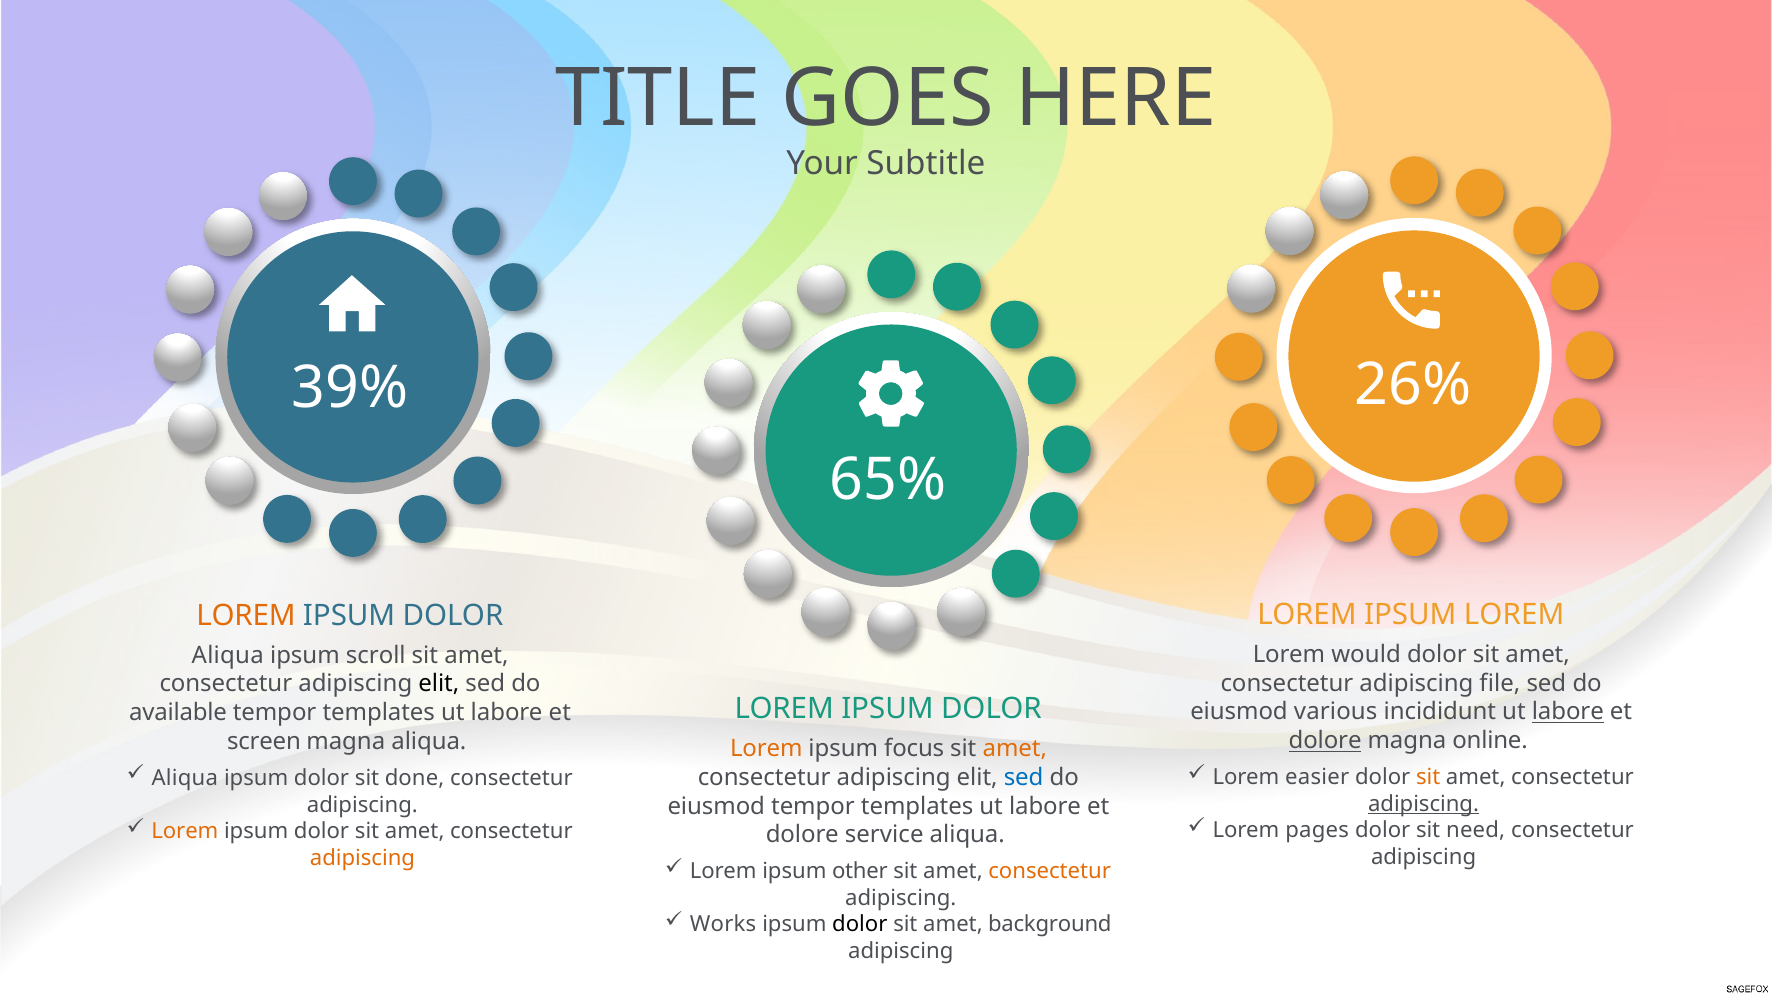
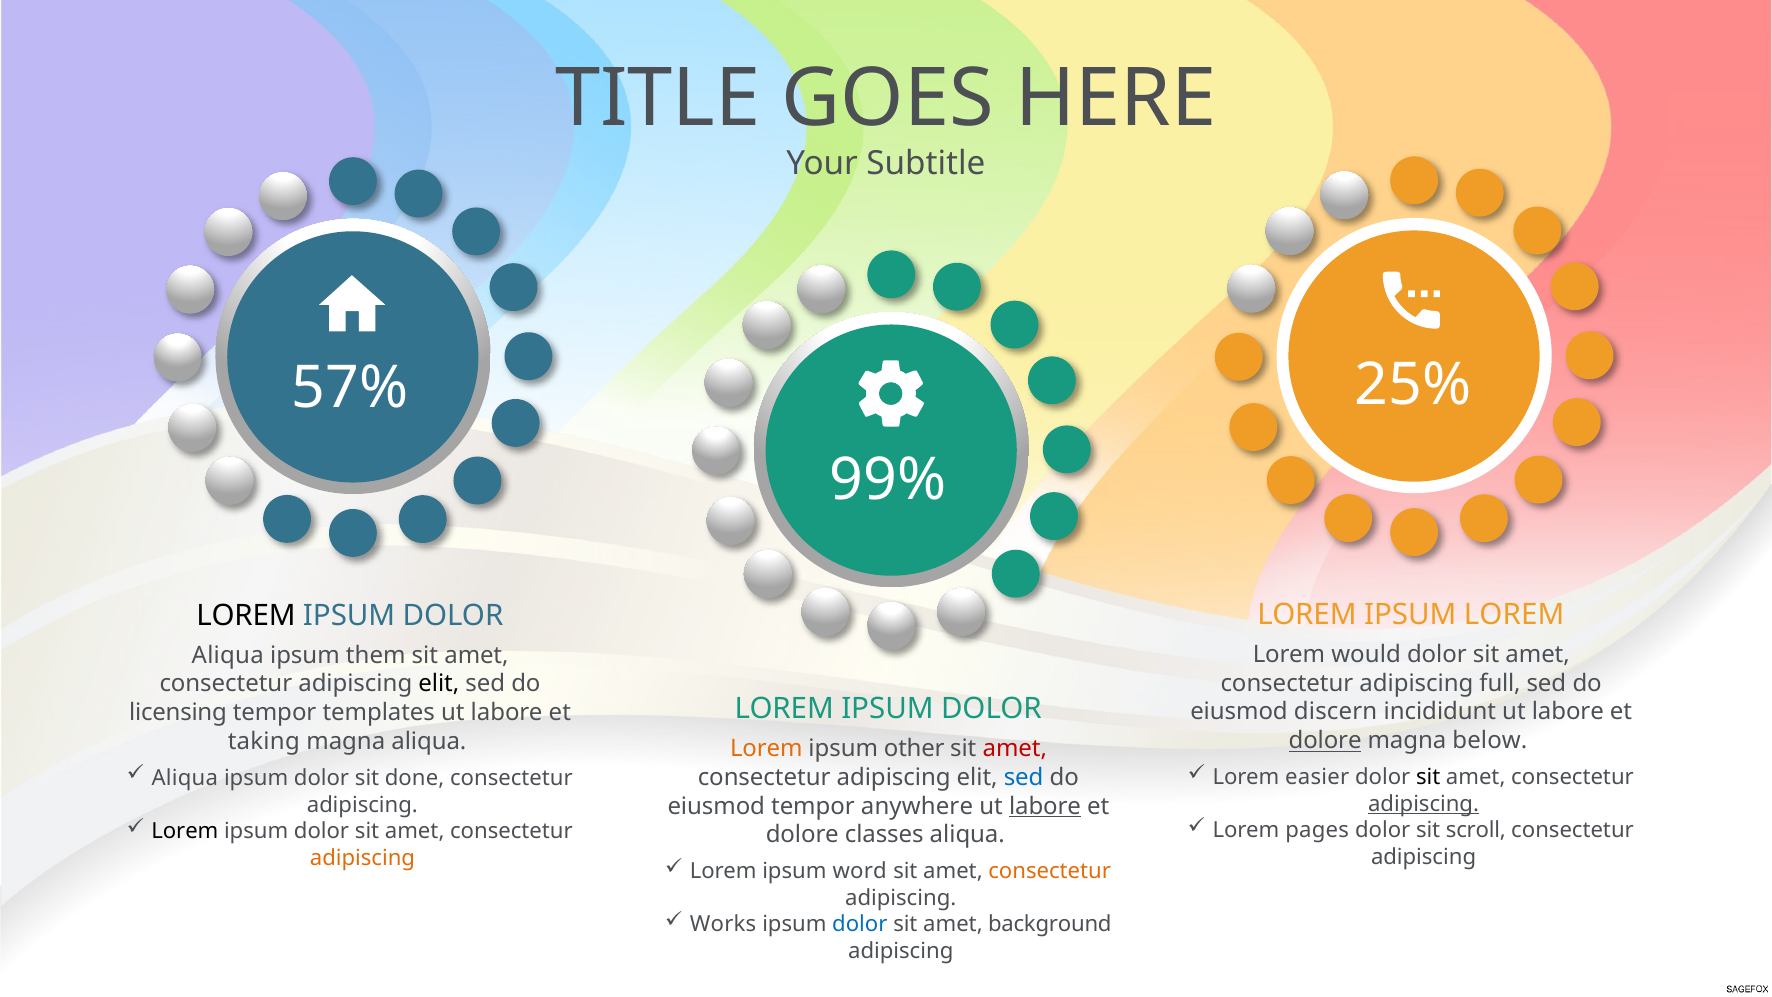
26%: 26% -> 25% (1413, 385)
39%: 39% -> 57% (350, 387)
65%: 65% -> 99% (888, 480)
LOREM colour: orange -> black (246, 616)
scroll: scroll -> them (376, 655)
file: file -> full (1500, 683)
various: various -> discern (1336, 712)
labore underline: present -> none (1568, 712)
available: available -> licensing (178, 713)
online: online -> below (1490, 741)
screen: screen -> taking (264, 742)
focus: focus -> other (914, 748)
amet colour: orange -> red (1015, 748)
sit colour: orange -> black (1428, 777)
eiusmod tempor templates: templates -> anywhere (917, 806)
labore underline: none -> present (1045, 806)
need: need -> scroll (1476, 830)
Lorem colour: orange -> black (185, 831)
service: service -> classes (884, 835)
other: other -> word (860, 871)
dolor colour: black -> blue (860, 924)
